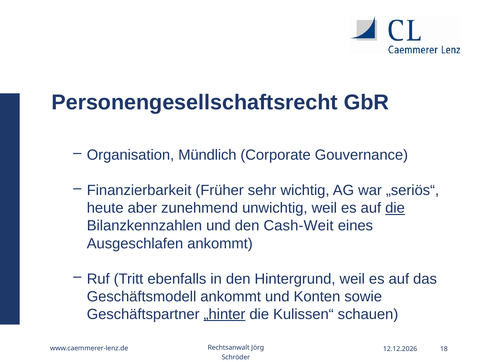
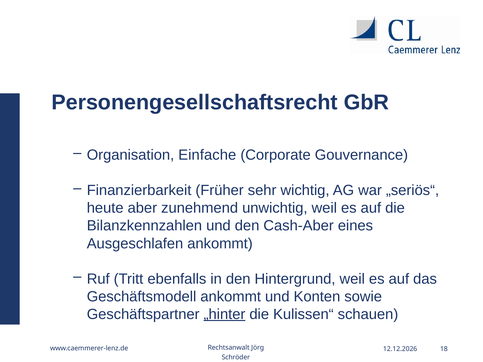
Mündlich: Mündlich -> Einfache (207, 155)
die underline: present -> none (395, 208)
Cash-Weit: Cash-Weit -> Cash-Aber (299, 226)
